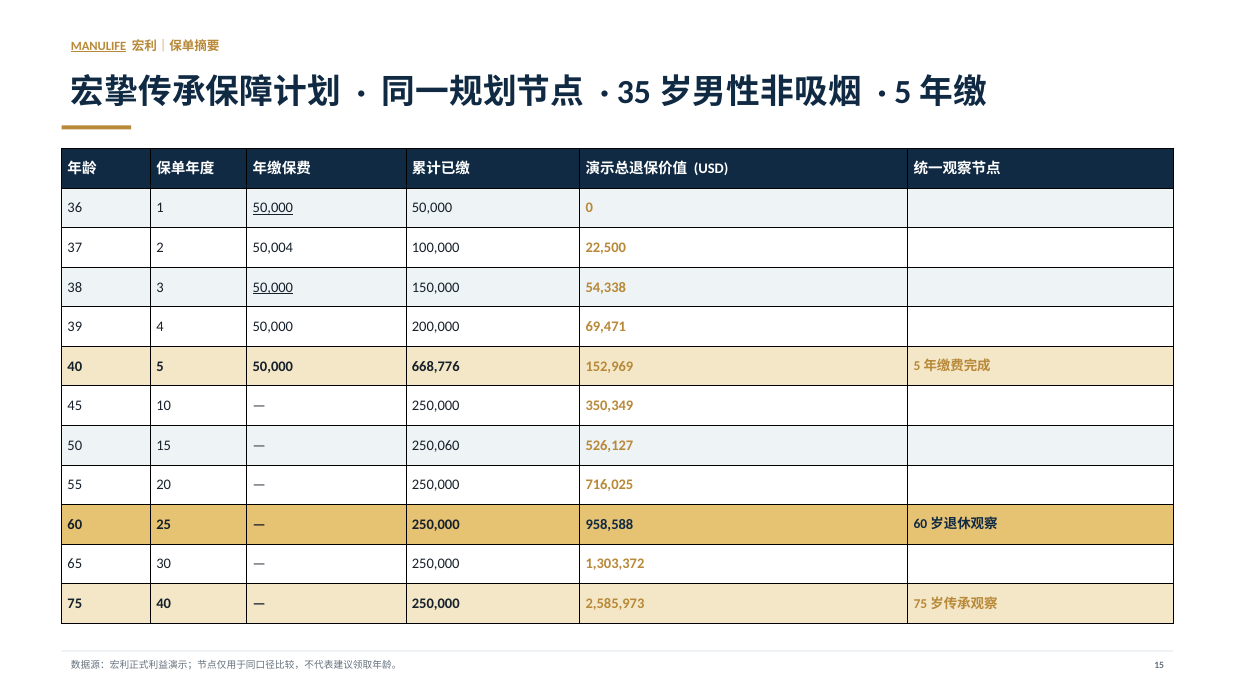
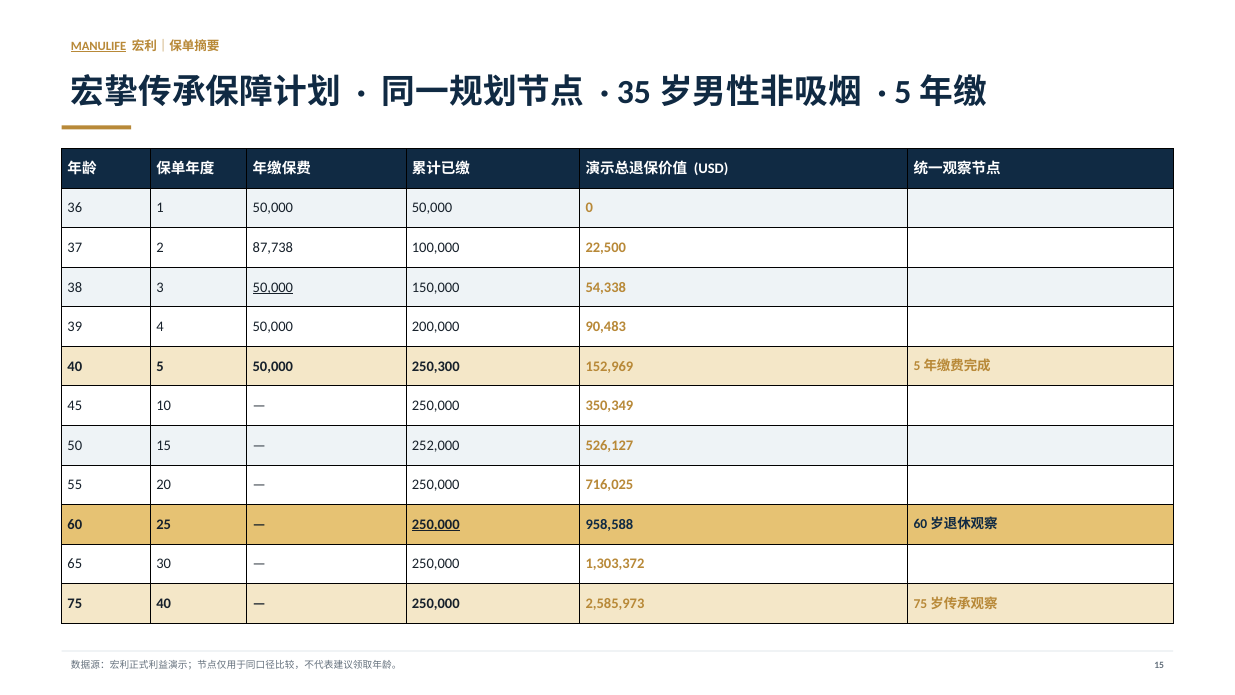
50,000 underline: present -> none (273, 208)
50,004: 50,004 -> 87,738 (273, 248)
69,471: 69,471 -> 90,483 (606, 327)
668,776: 668,776 -> 250,300 (436, 366)
250,060: 250,060 -> 252,000 (436, 445)
250,000 underline: none -> present (436, 524)
